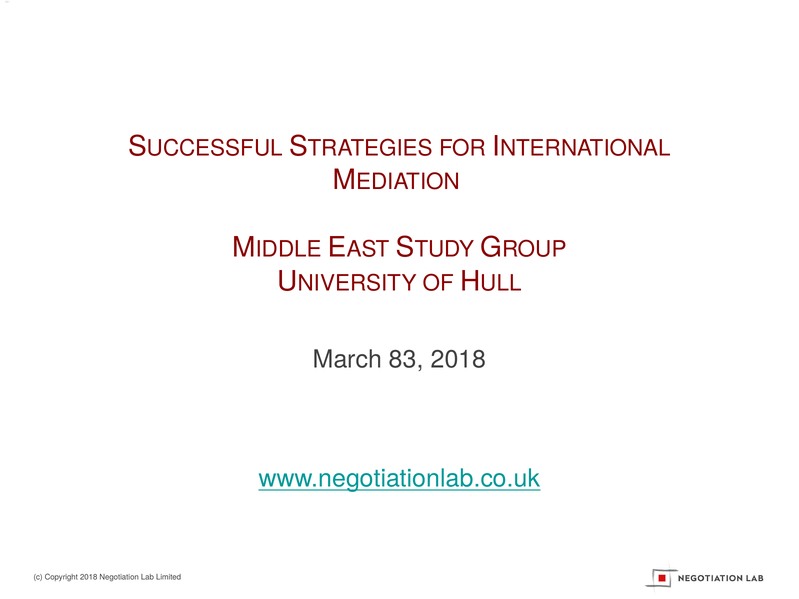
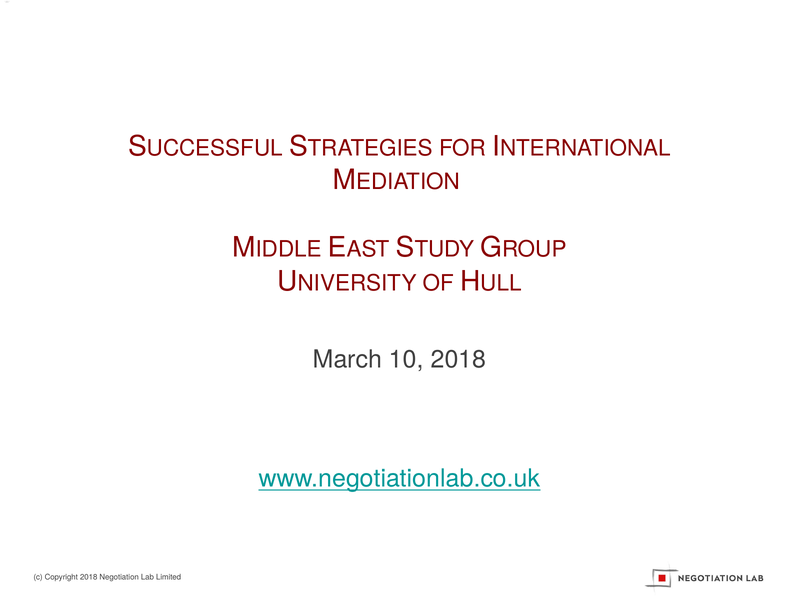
83: 83 -> 10 (406, 359)
